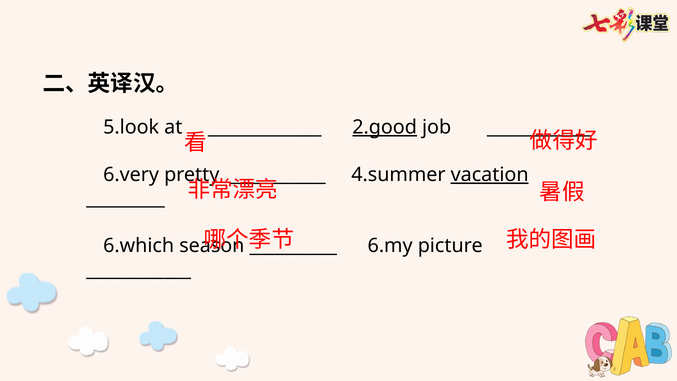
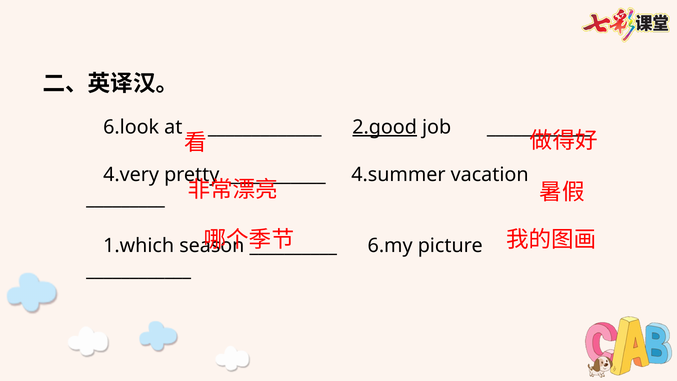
5.look: 5.look -> 6.look (131, 127)
6.very: 6.very -> 4.very (131, 175)
vacation underline: present -> none (490, 175)
6.which: 6.which -> 1.which (139, 246)
